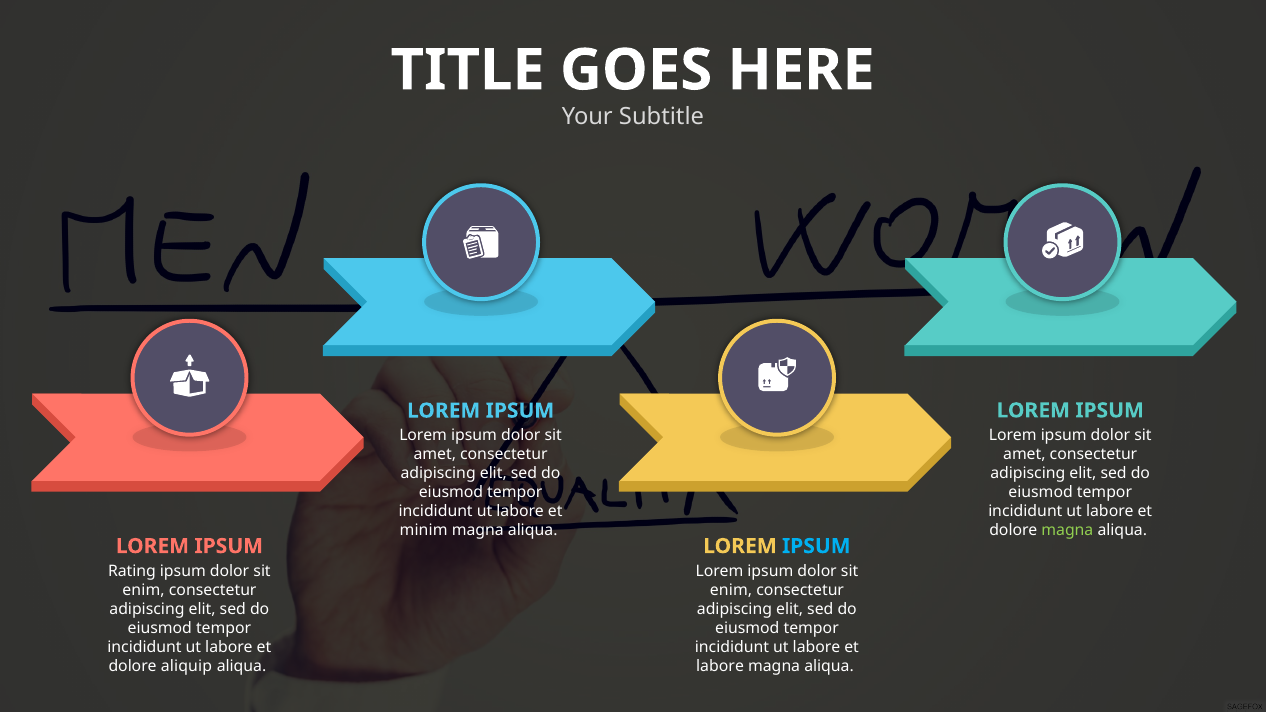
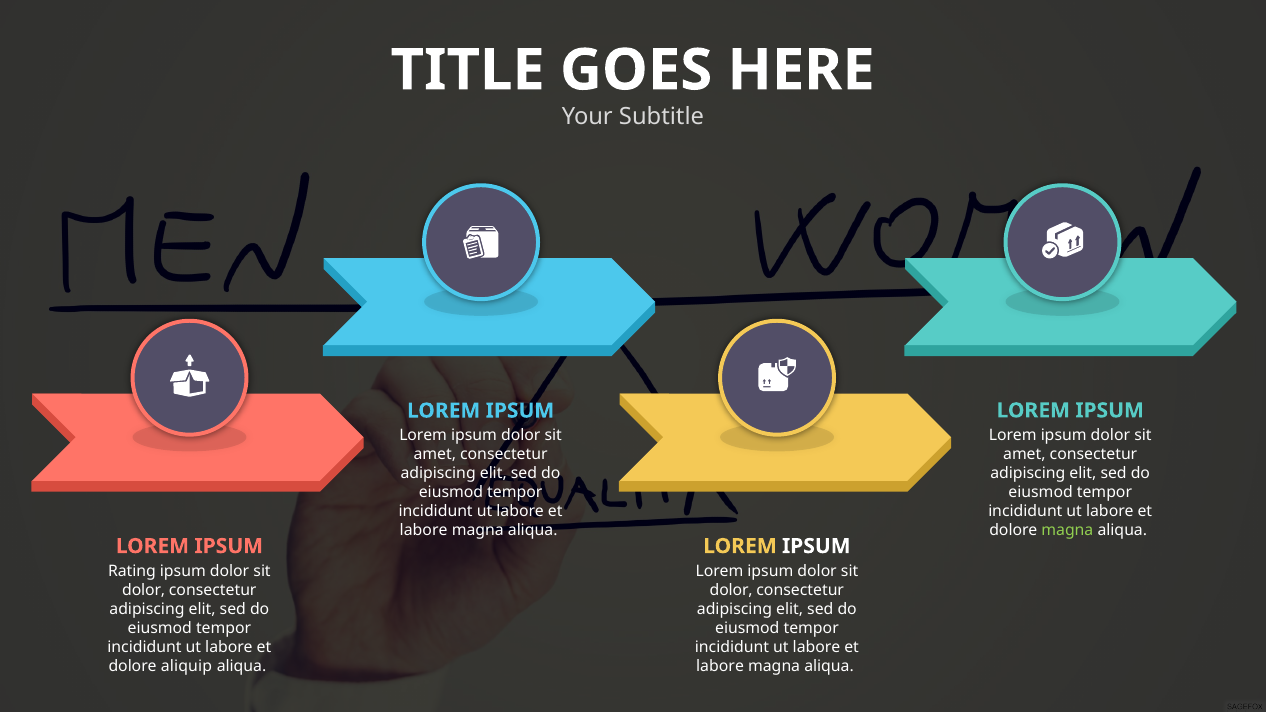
minim: minim -> labore (424, 531)
IPSUM colour: light blue -> white (816, 546)
enim: enim -> dolor (144, 590)
enim: enim -> dolor (731, 590)
